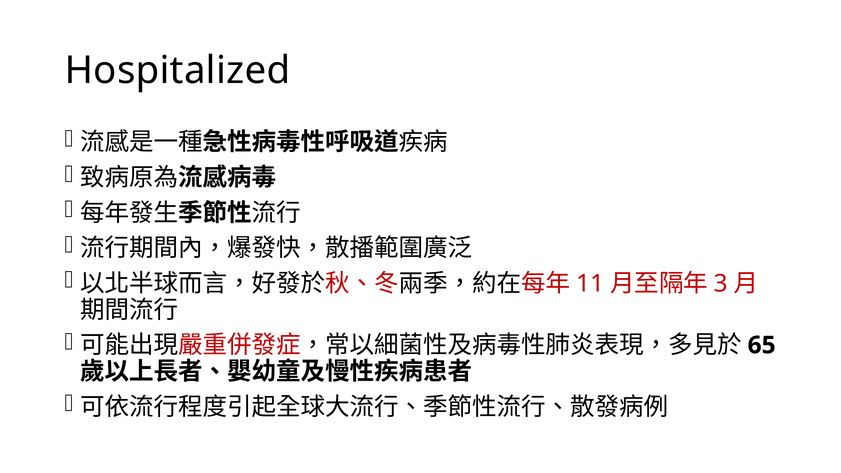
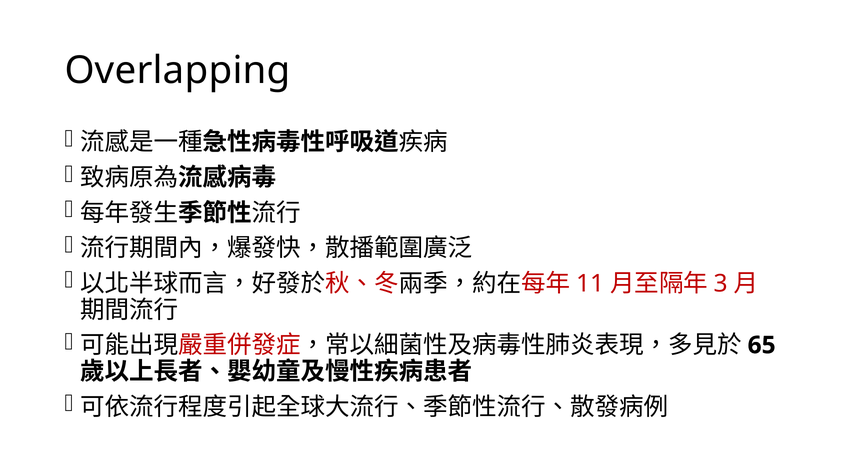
Hospitalized: Hospitalized -> Overlapping (178, 71)
